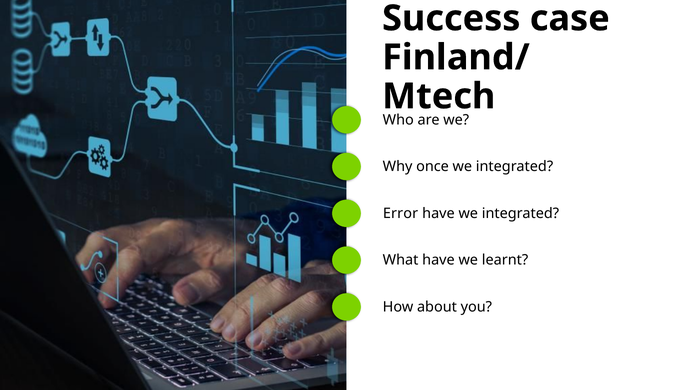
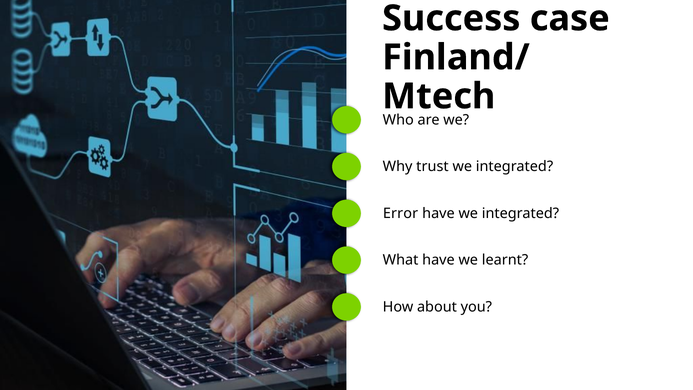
once: once -> trust (432, 166)
